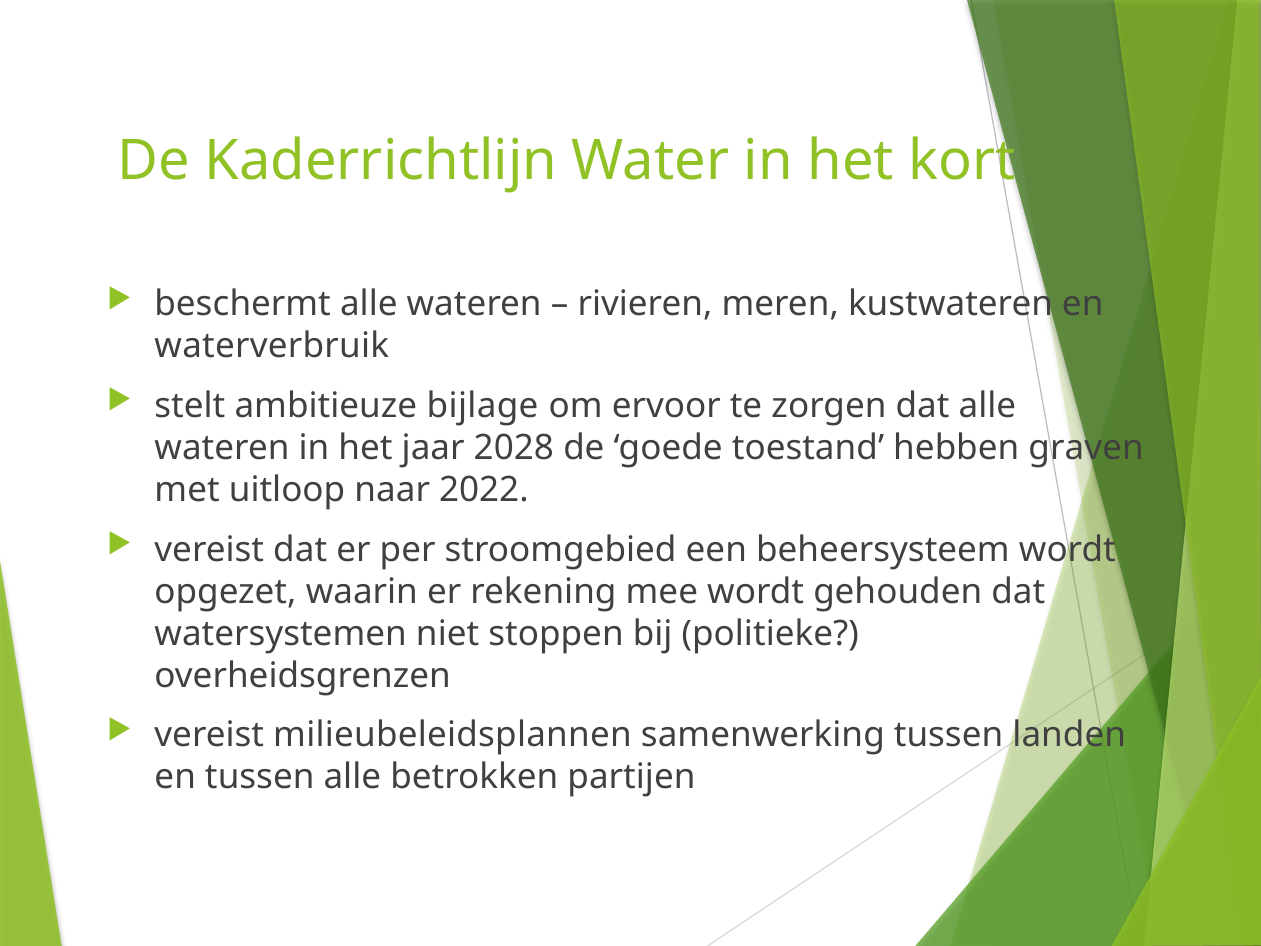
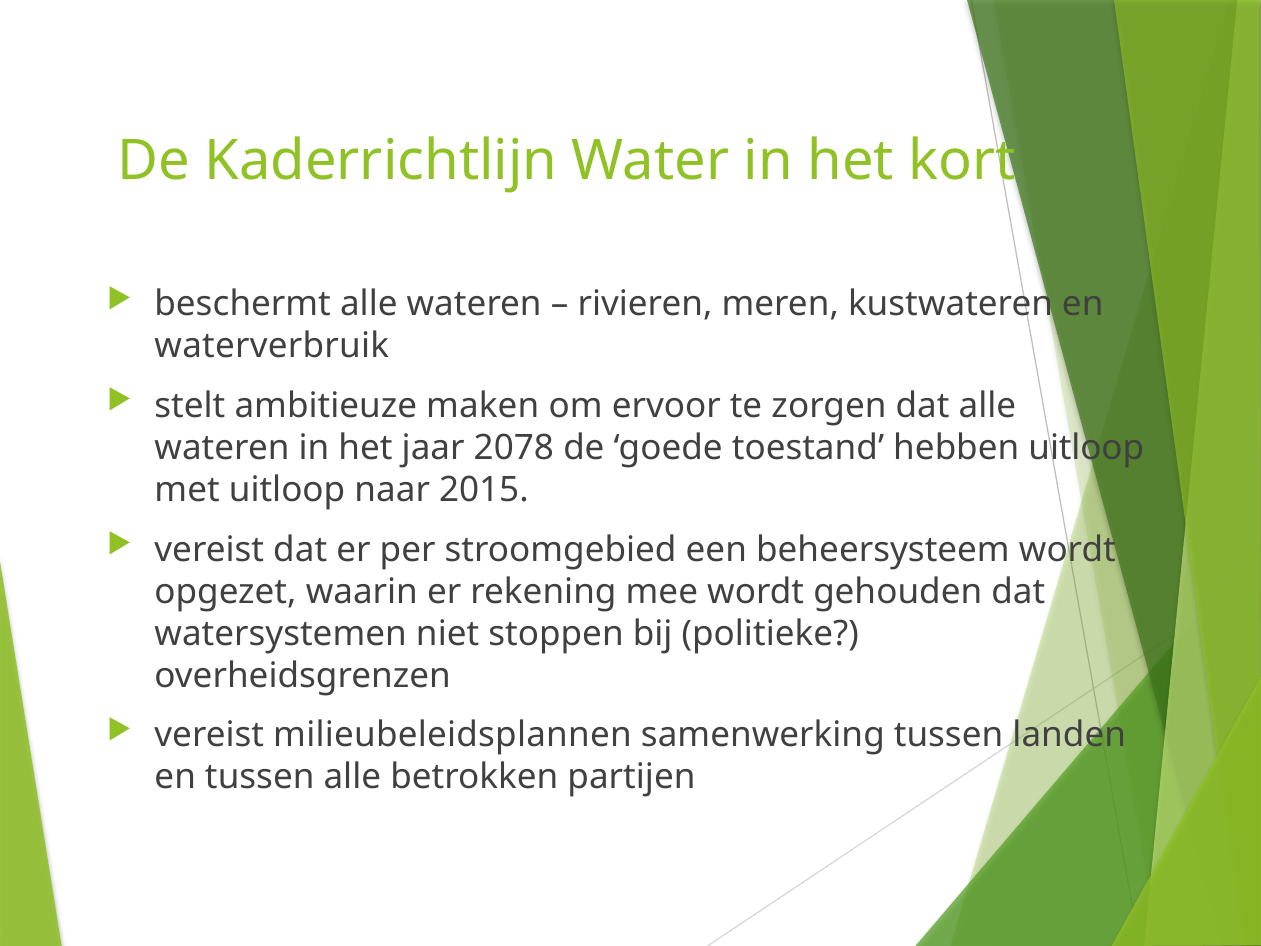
bijlage: bijlage -> maken (483, 406)
2028: 2028 -> 2078 (514, 448)
hebben graven: graven -> uitloop (1086, 448)
2022: 2022 -> 2015 (484, 490)
